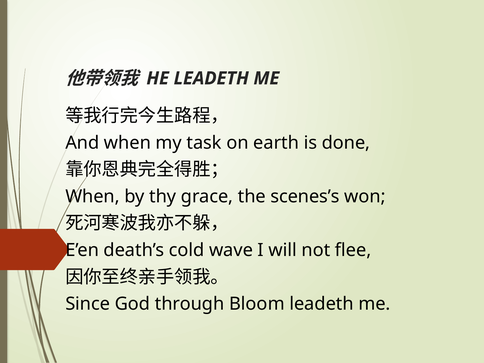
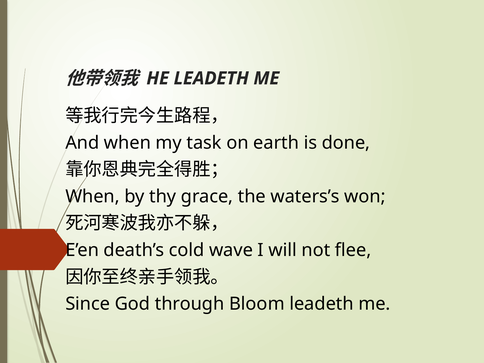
scenes’s: scenes’s -> waters’s (305, 196)
